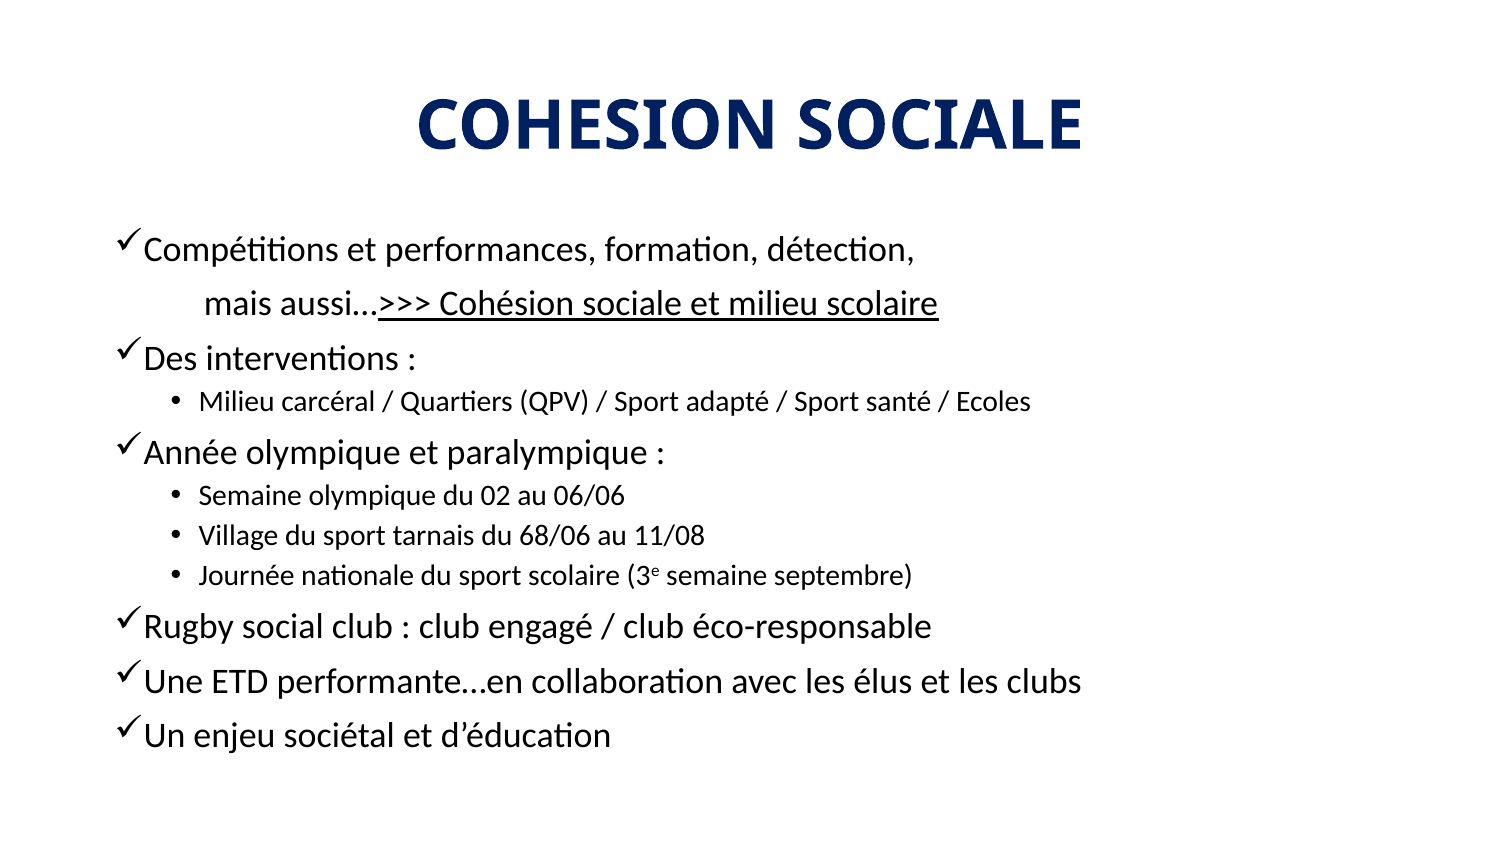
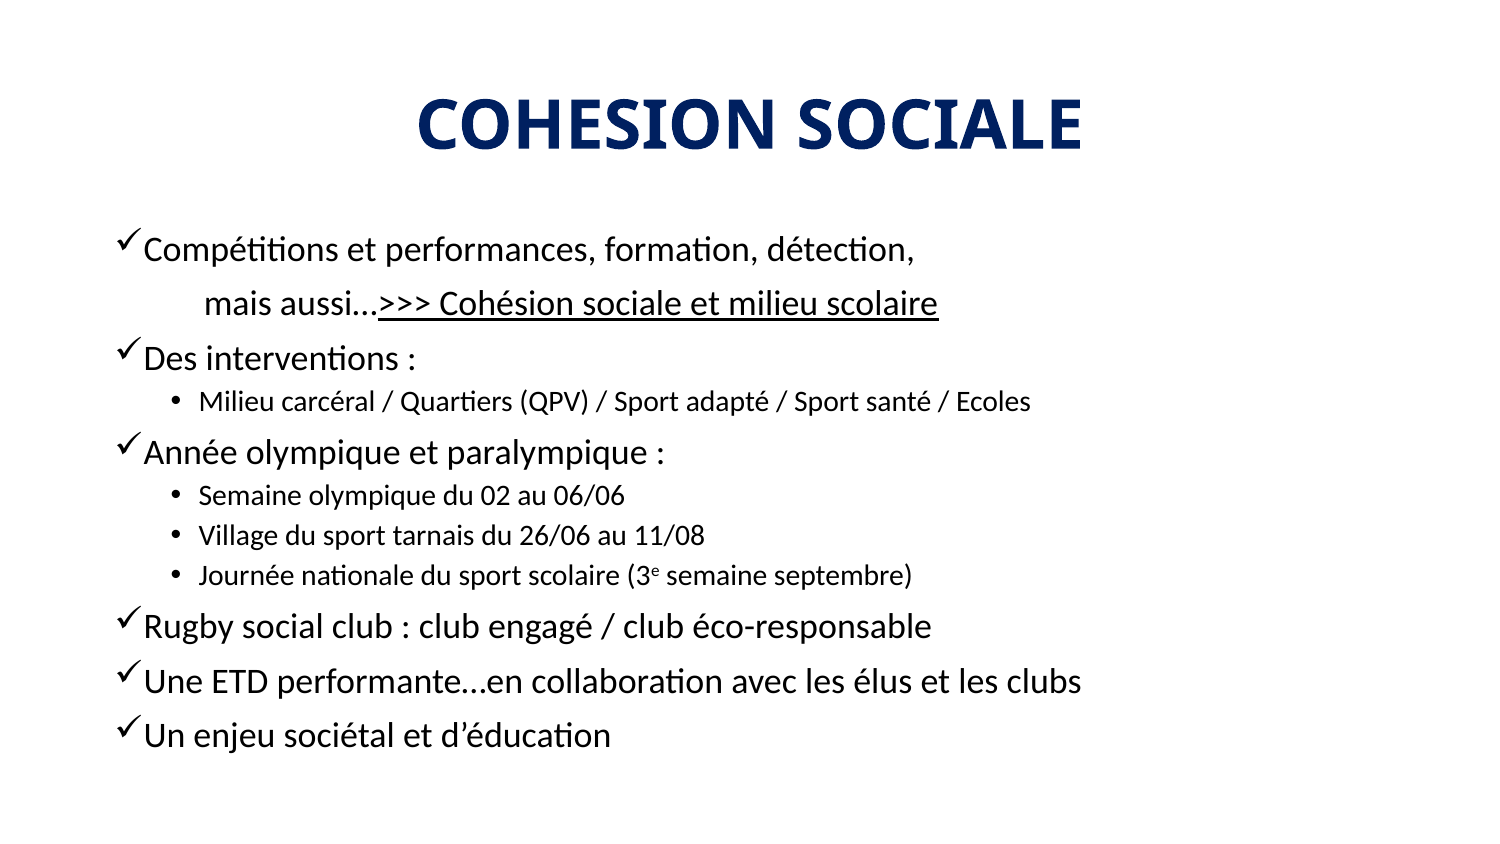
68/06: 68/06 -> 26/06 (555, 536)
